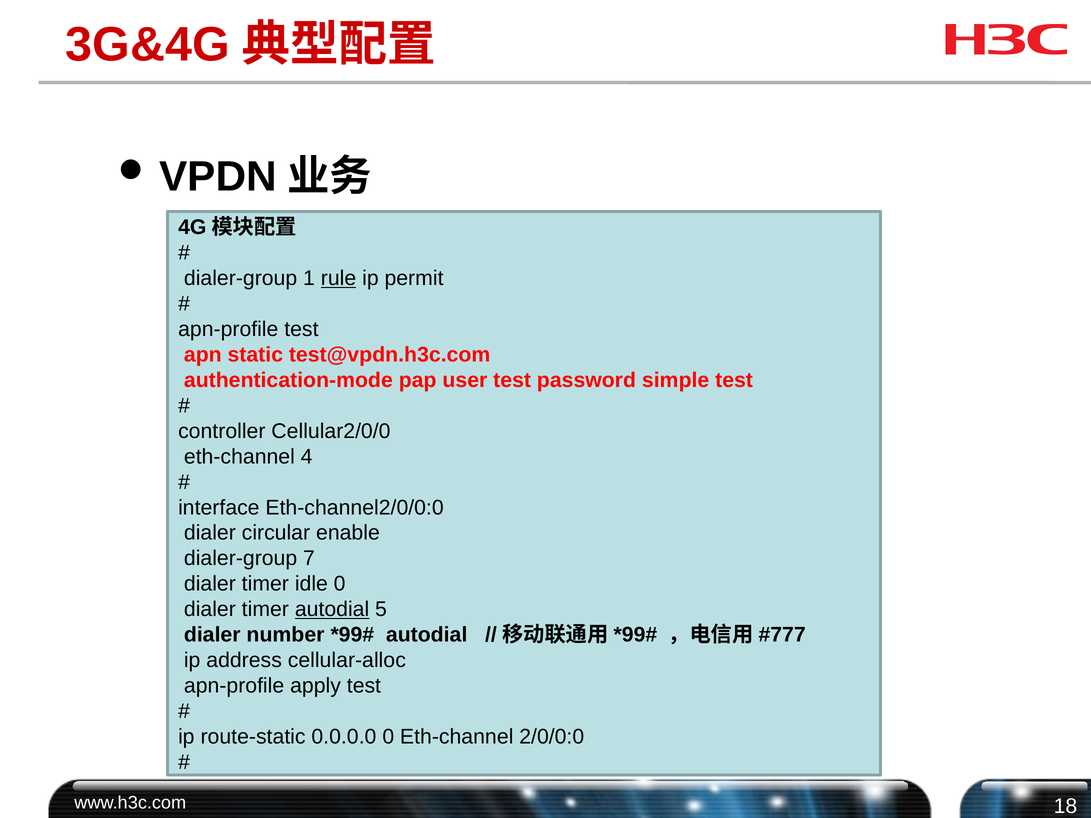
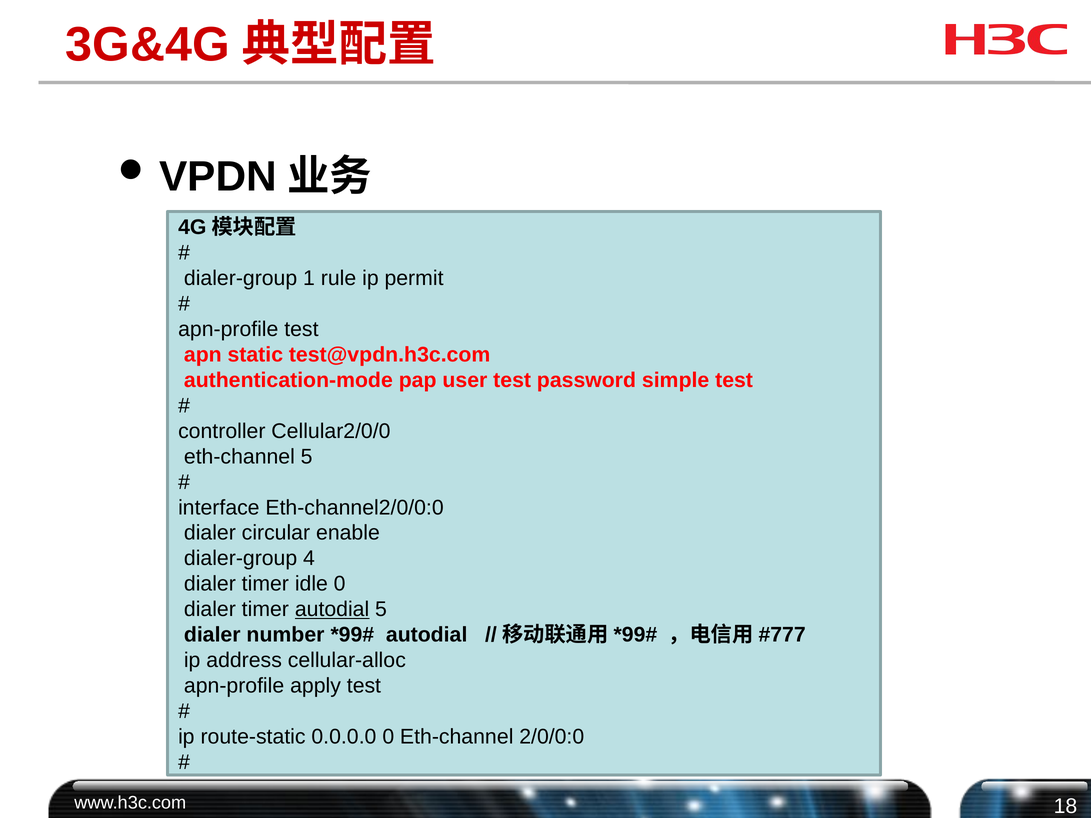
rule underline: present -> none (339, 278)
eth-channel 4: 4 -> 5 (307, 457)
7: 7 -> 4 (309, 559)
